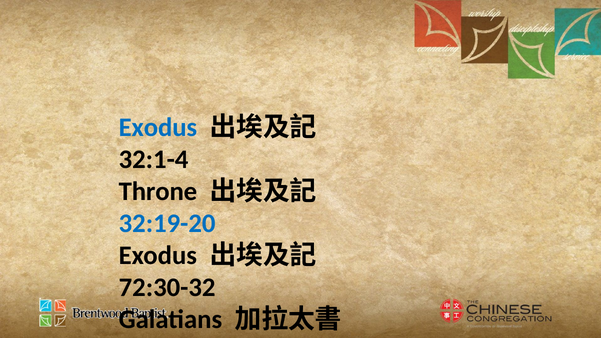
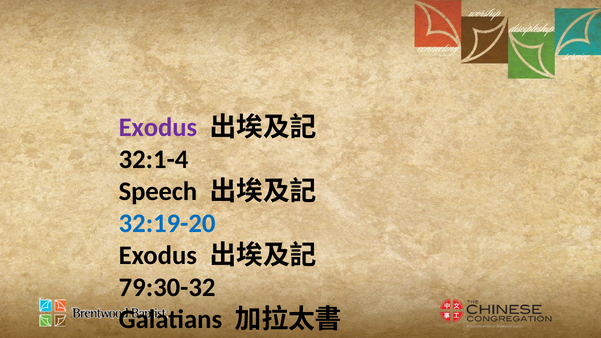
Exodus colour: blue -> purple (158, 127)
Throne: Throne -> Speech (158, 191)
72:30-32: 72:30-32 -> 79:30-32 (167, 288)
